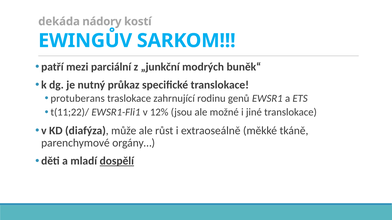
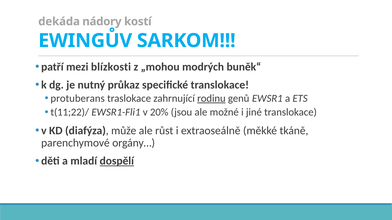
parciální: parciální -> blízkosti (111, 67)
„junkční: „junkční -> „mohou (160, 67)
rodinu underline: none -> present (211, 99)
12%: 12% -> 20% (159, 112)
